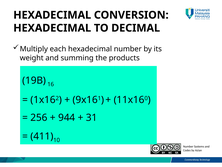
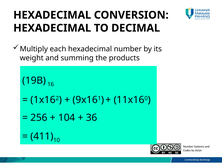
944: 944 -> 104 (67, 117)
31: 31 -> 36 (92, 117)
